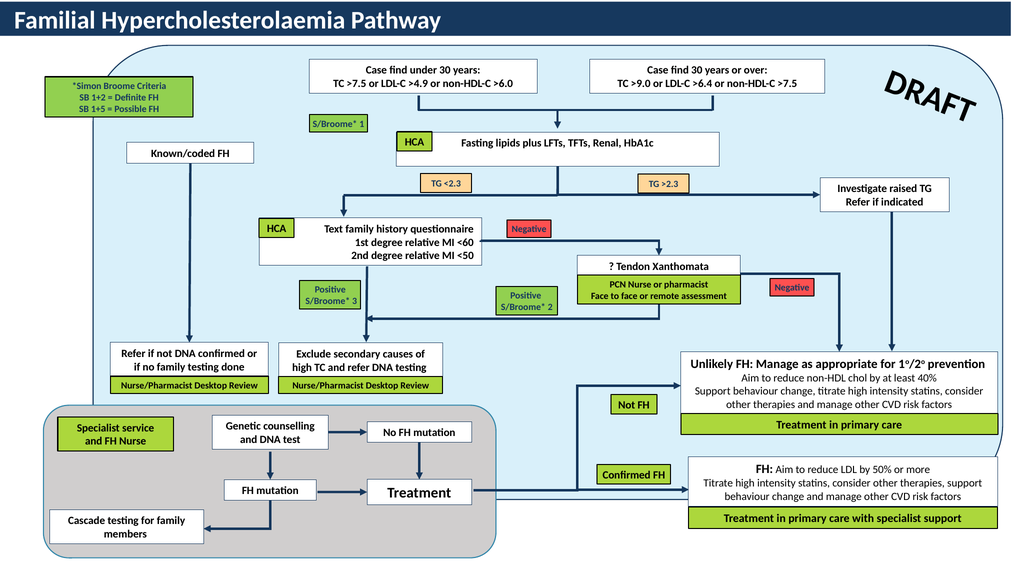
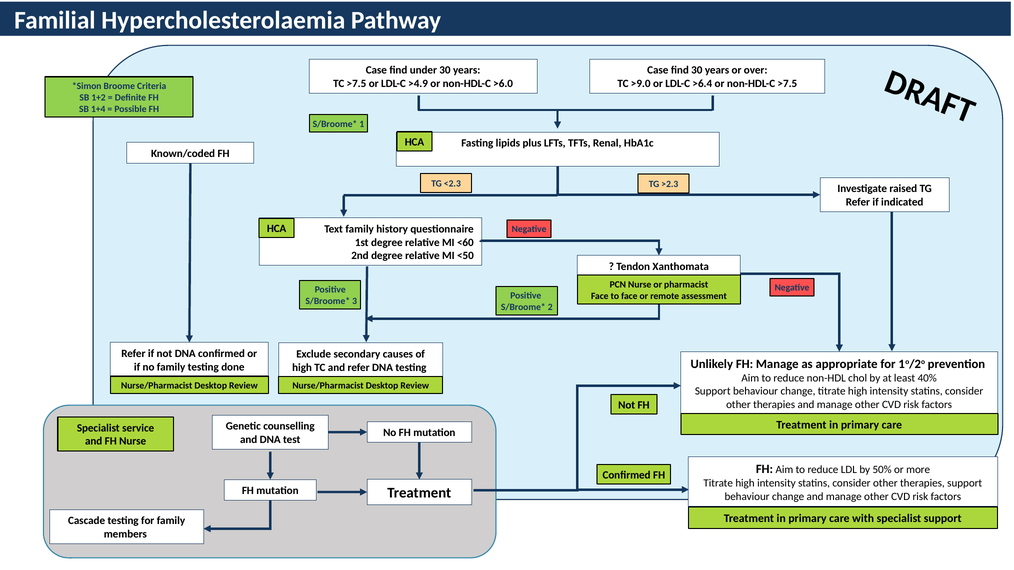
1+5: 1+5 -> 1+4 (98, 109)
